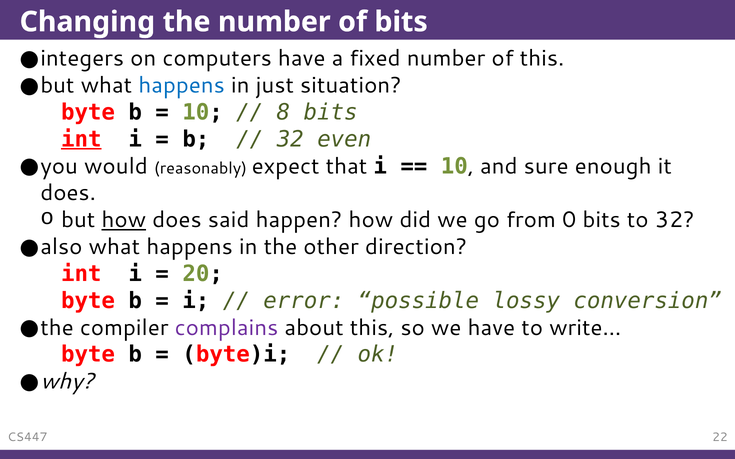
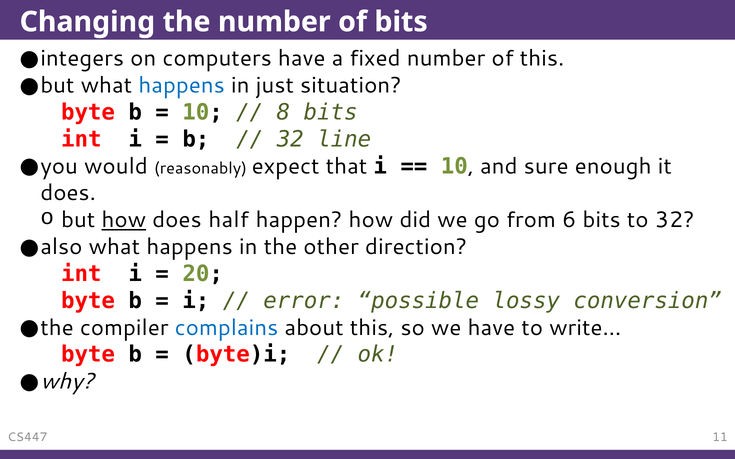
int underline: present -> none (81, 139)
even: even -> line (344, 139)
said: said -> half (229, 220)
0: 0 -> 6 (569, 220)
complains colour: purple -> blue (227, 328)
22: 22 -> 11 (720, 438)
